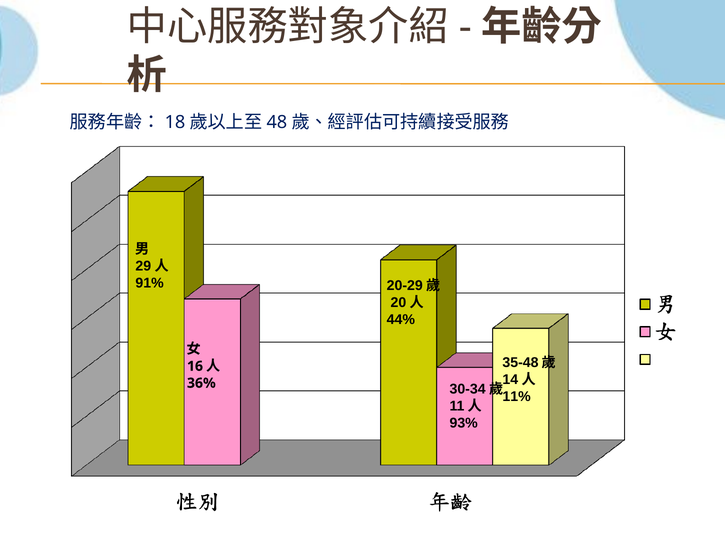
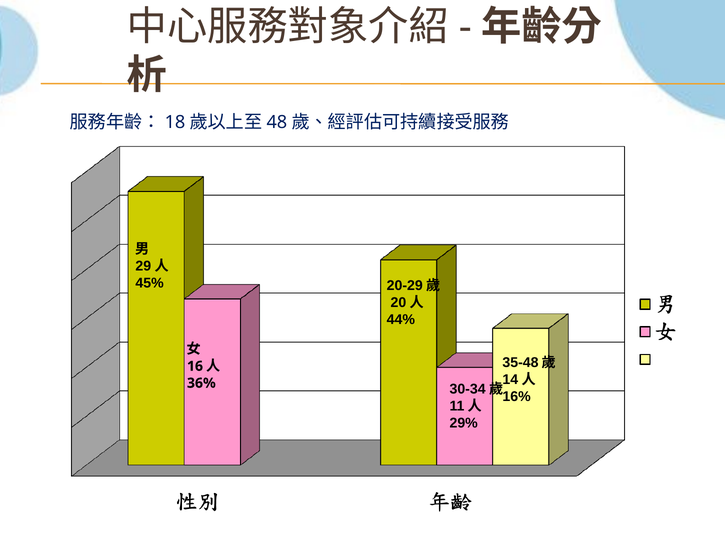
91%: 91% -> 45% (150, 283)
11%: 11% -> 16% (517, 396)
93%: 93% -> 29% (464, 423)
